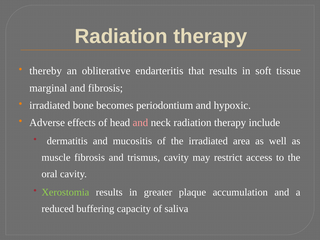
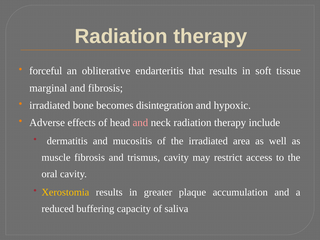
thereby: thereby -> forceful (46, 71)
periodontium: periodontium -> disintegration (165, 105)
Xerostomia colour: light green -> yellow (65, 192)
